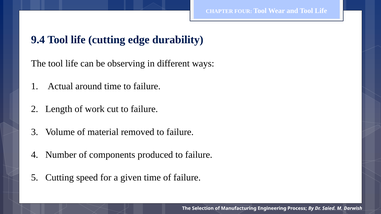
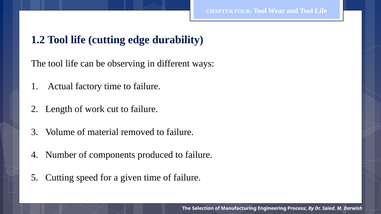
9.4: 9.4 -> 1.2 (38, 40)
around: around -> factory (89, 86)
